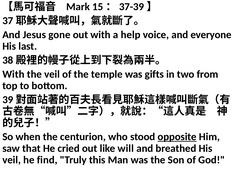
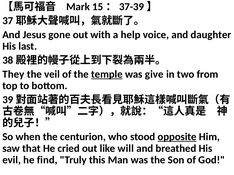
everyone: everyone -> daughter (211, 35)
With: With -> They (13, 74)
temple underline: none -> present (107, 74)
gifts: gifts -> give (154, 74)
veil: veil -> evil (12, 160)
